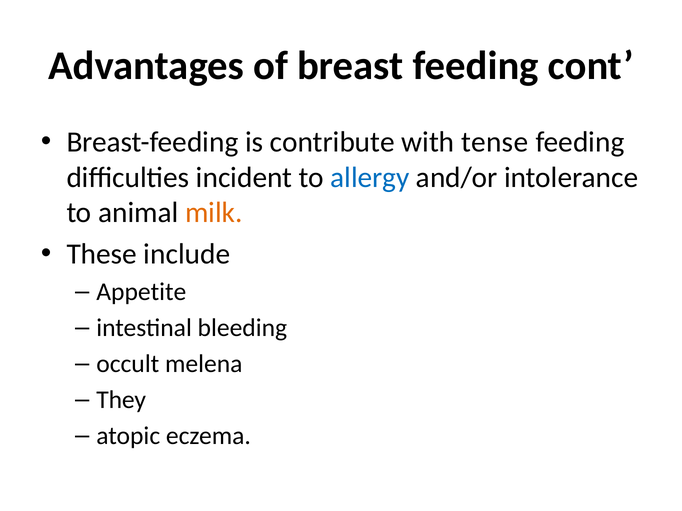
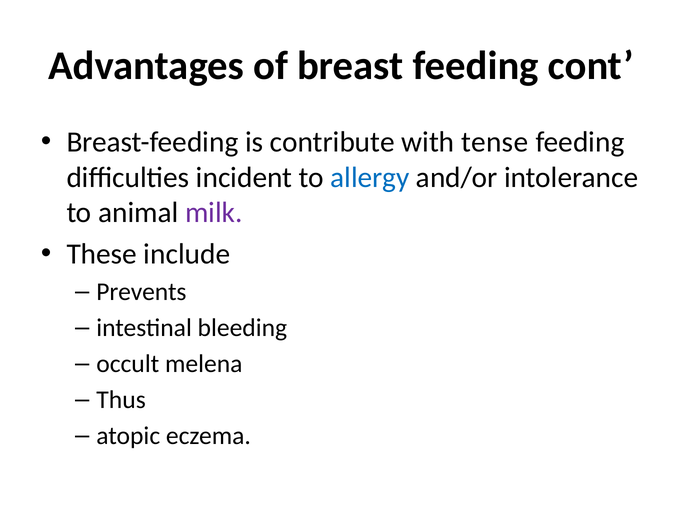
milk colour: orange -> purple (214, 213)
Appetite: Appetite -> Prevents (141, 292)
They: They -> Thus (121, 400)
